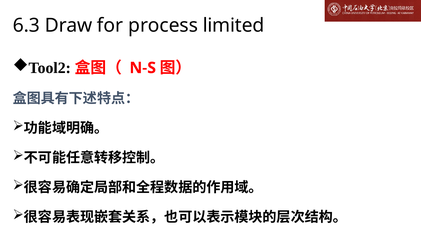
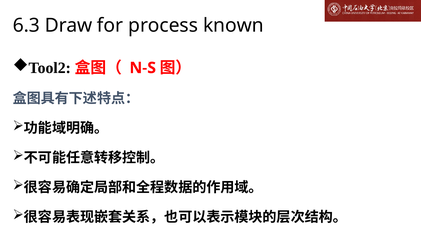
limited: limited -> known (233, 26)
